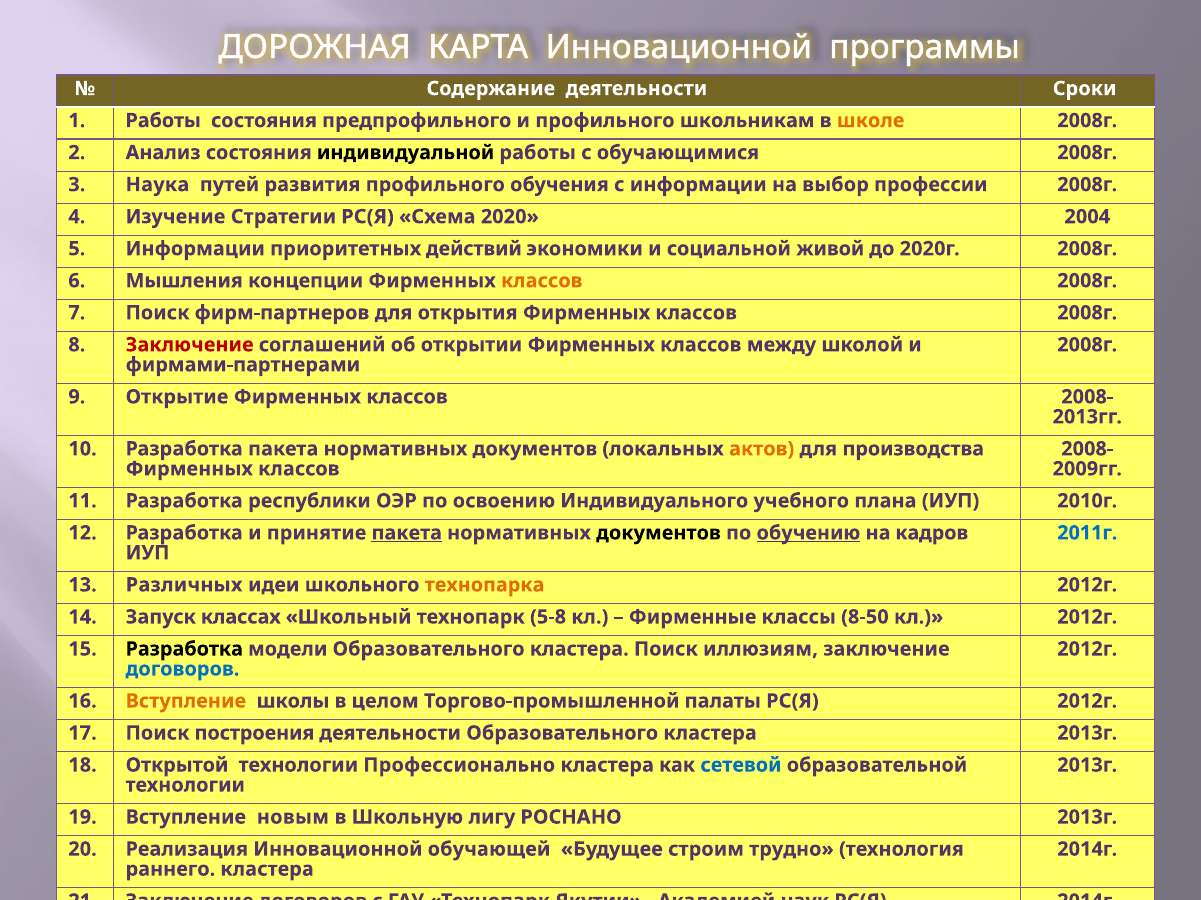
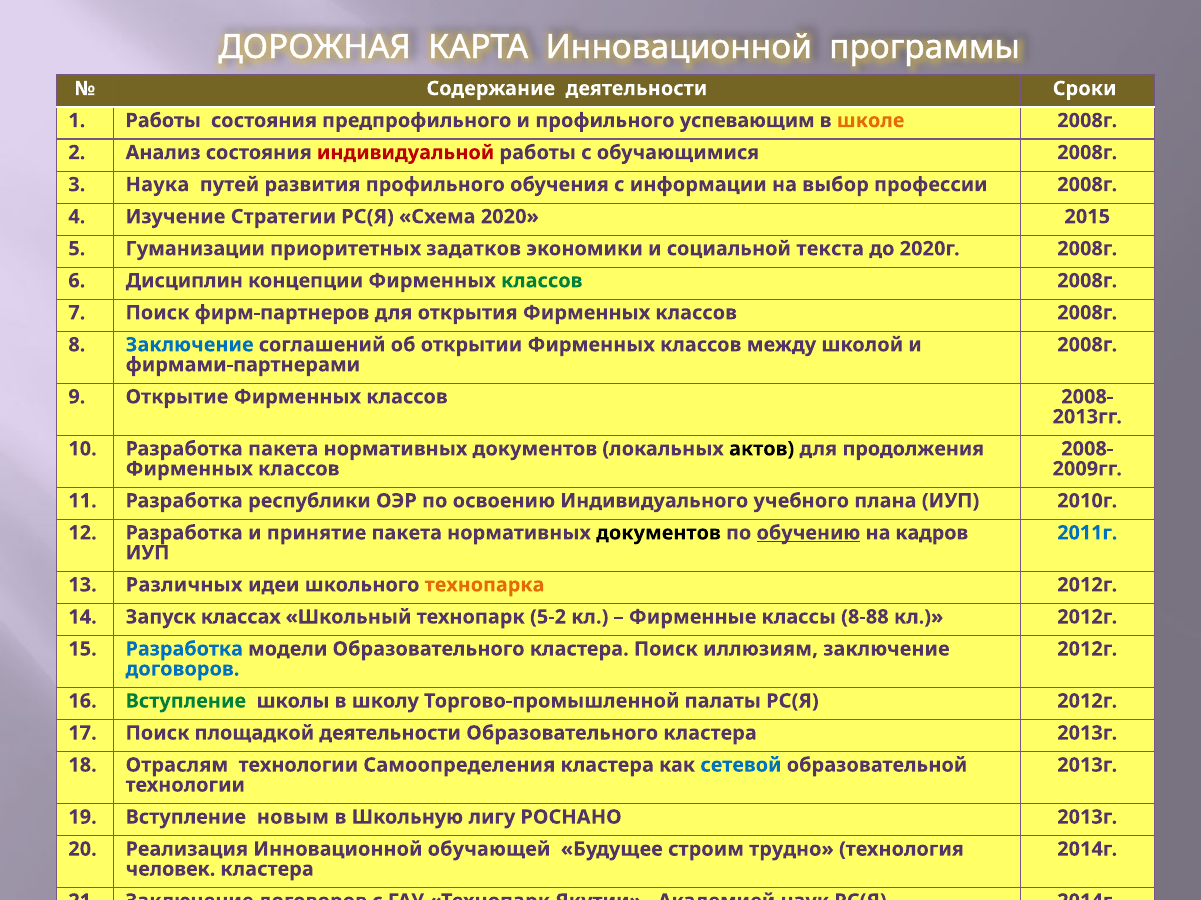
школьникам: школьникам -> успевающим (747, 121)
индивидуальной colour: black -> red (406, 153)
2004: 2004 -> 2015 (1087, 217)
5 Информации: Информации -> Гуманизации (195, 249)
действий: действий -> задатков (474, 249)
живой: живой -> текста (830, 249)
Мышления: Мышления -> Дисциплин (184, 281)
классов colour: orange -> green (542, 281)
Заключение colour: red -> blue (190, 345)
актов colour: orange -> black (762, 449)
производства: производства -> продолжения (913, 449)
пакета underline: present -> none (407, 533)
5-8: 5-8 -> 5-2 (548, 617)
8-50: 8-50 -> 8-88 (865, 617)
Разработка colour: black -> blue (184, 650)
Вступление colour: orange -> green (186, 702)
целом: целом -> школу (385, 702)
построения: построения -> площадкой (254, 734)
Открытой: Открытой -> Отраслям (177, 766)
Профессионально: Профессионально -> Самоопределения (459, 766)
раннего: раннего -> человек (170, 870)
